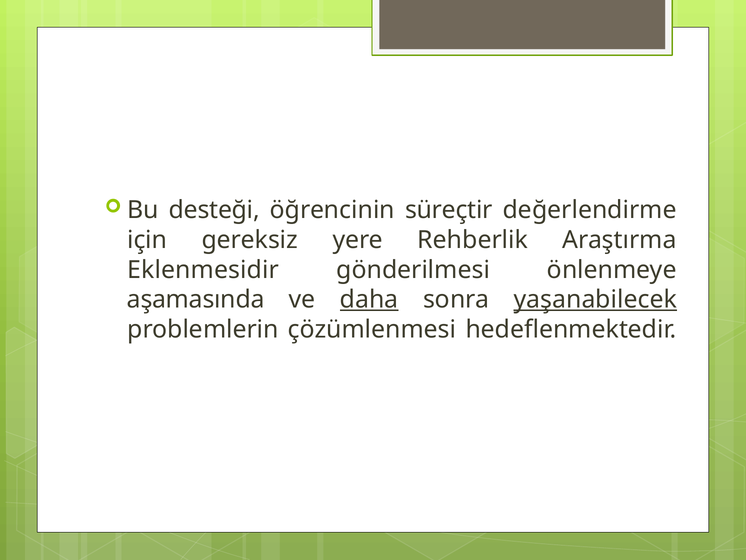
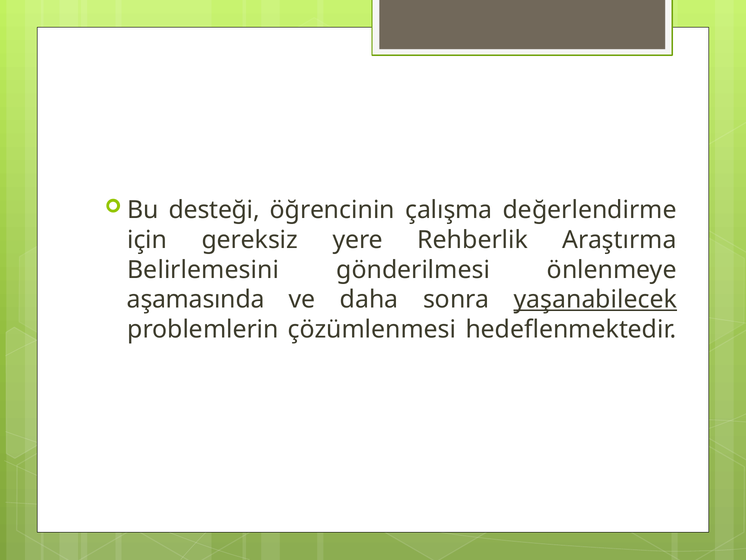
süreçtir: süreçtir -> çalışma (449, 210)
Eklenmesidir: Eklenmesidir -> Belirlemesini (203, 270)
daha underline: present -> none (369, 300)
